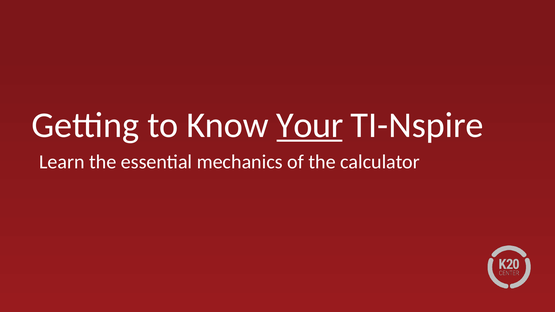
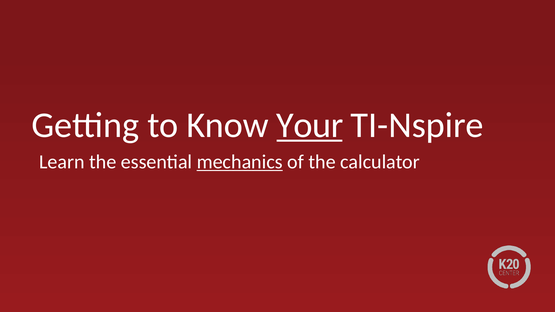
mechanics underline: none -> present (240, 162)
